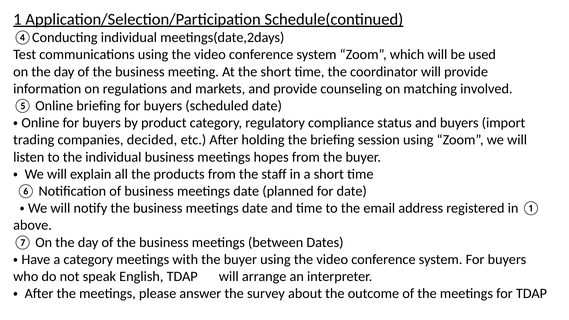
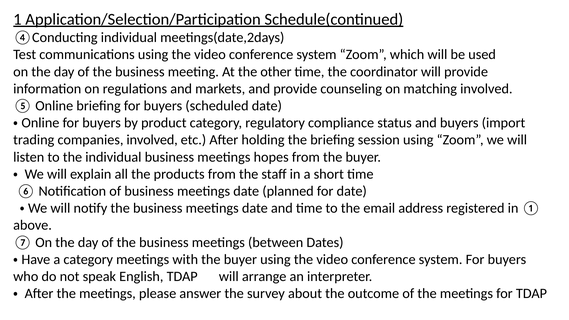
the short: short -> other (276, 72)
companies decided: decided -> involved (152, 140)
